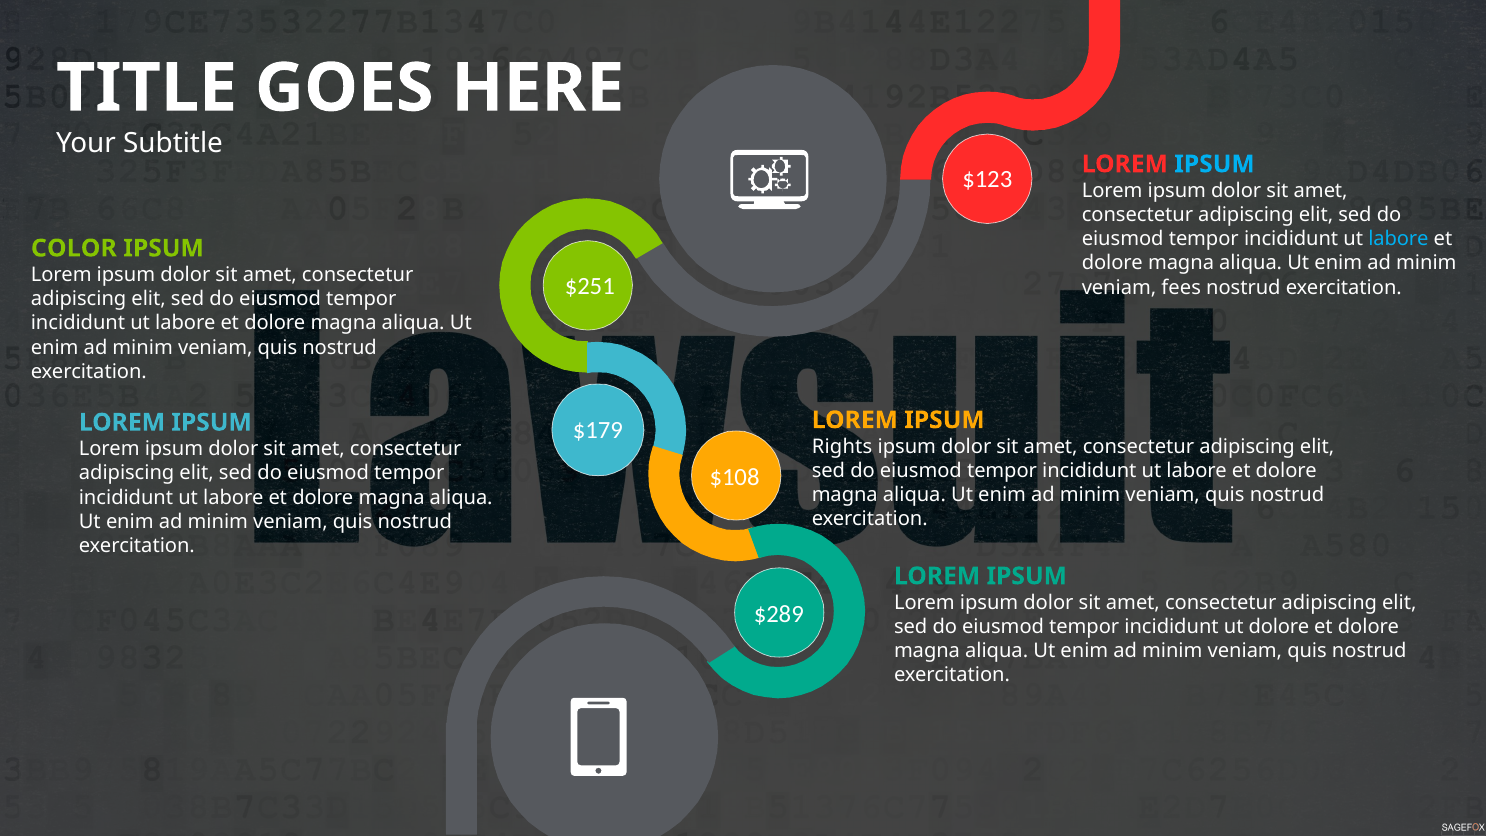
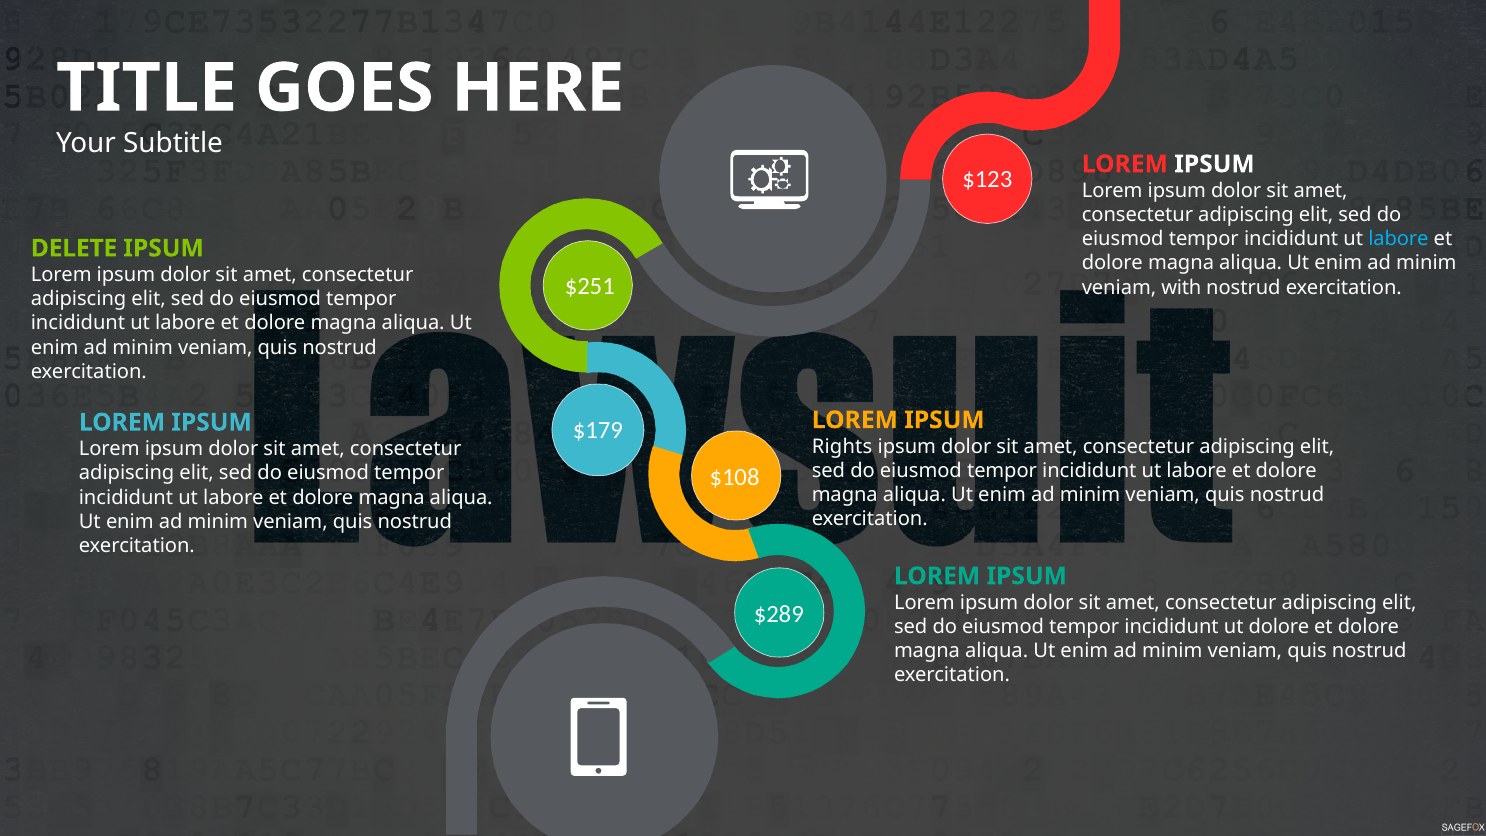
IPSUM colour: light blue -> white (1214, 164)
COLOR: COLOR -> DELETE (74, 248)
fees: fees -> with (1181, 287)
